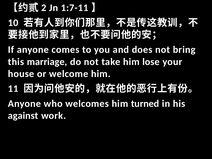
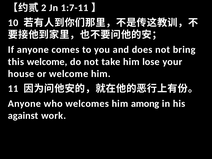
this marriage: marriage -> welcome (47, 62)
turned: turned -> among (145, 104)
